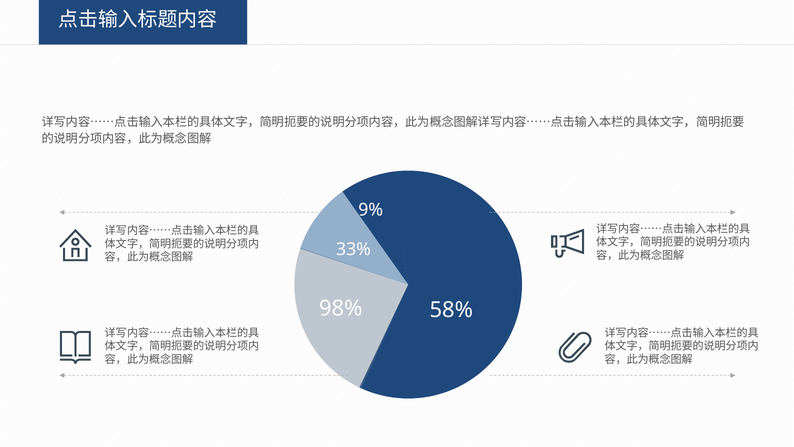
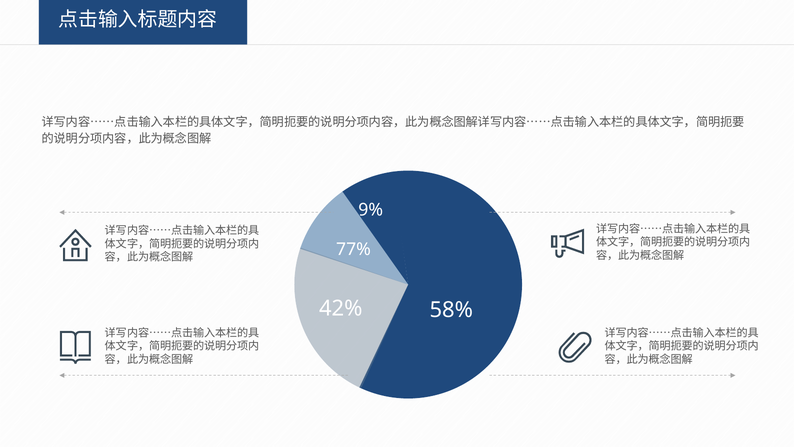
33%: 33% -> 77% (353, 249)
98%: 98% -> 42% (341, 308)
